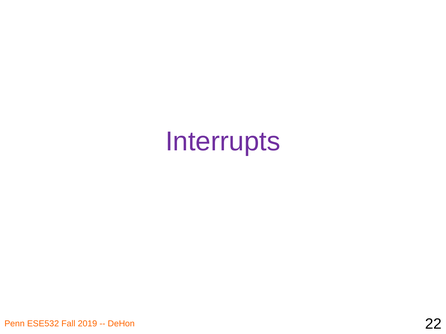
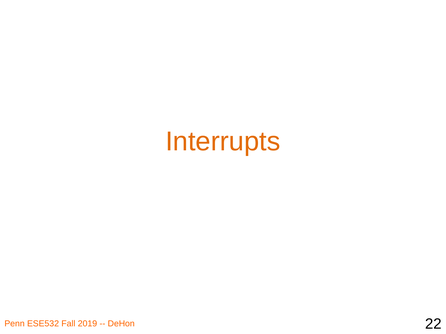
Interrupts colour: purple -> orange (223, 142)
